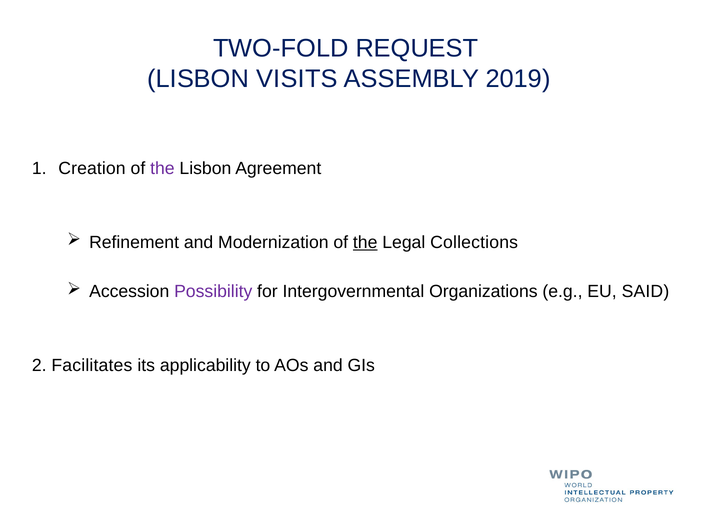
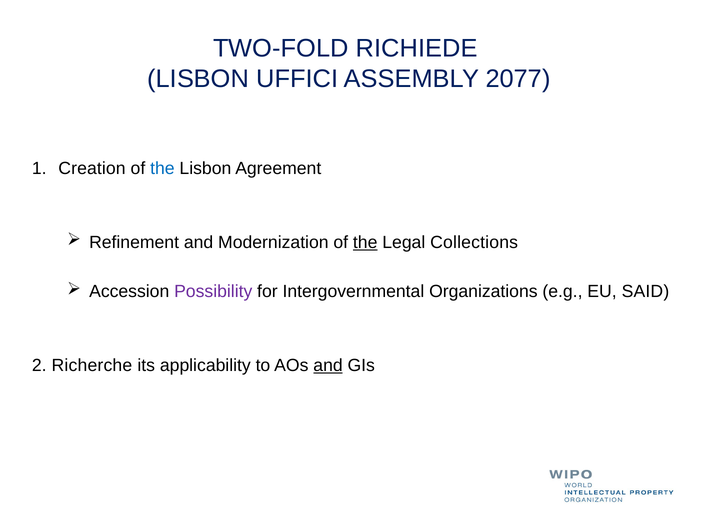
REQUEST: REQUEST -> RICHIEDE (417, 48)
VISITS: VISITS -> UFFICI (297, 79)
2019: 2019 -> 2077 (518, 79)
the colour: purple -> blue (162, 168)
Facilitates: Facilitates -> Richerche (92, 366)
and underline: none -> present (328, 366)
